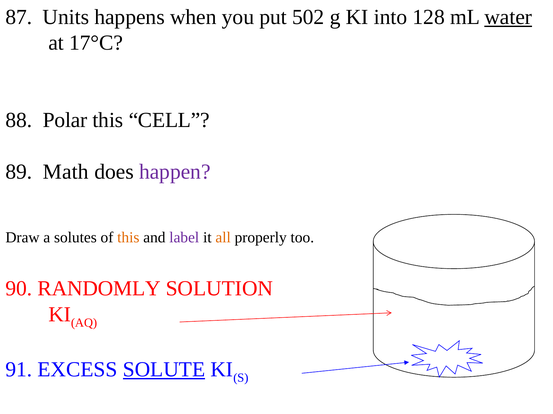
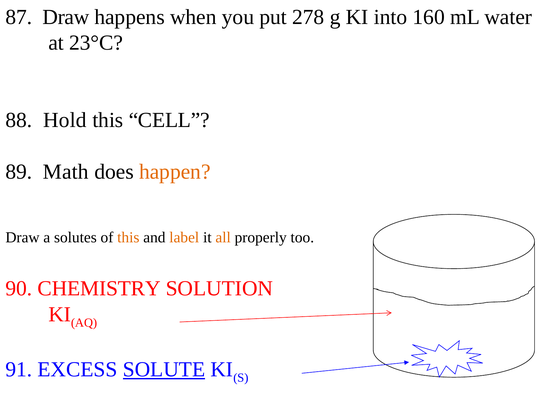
87 Units: Units -> Draw (66, 17)
502: 502 -> 278 (308, 17)
128: 128 -> 160 (429, 17)
water underline: present -> none (508, 17)
17°C: 17°C -> 23°C (96, 43)
Polar: Polar -> Hold (65, 120)
happen colour: purple -> orange (175, 172)
label colour: purple -> orange (184, 238)
RANDOMLY: RANDOMLY -> CHEMISTRY (99, 289)
